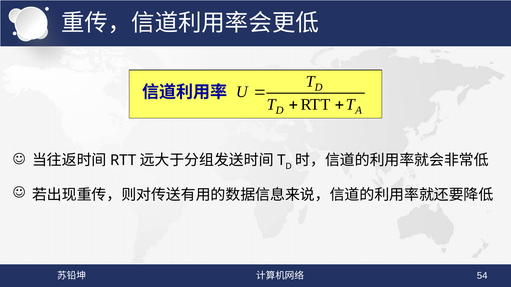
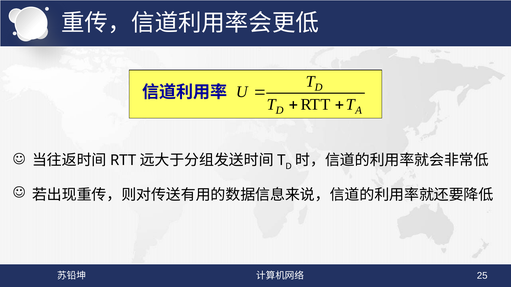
54: 54 -> 25 (482, 276)
